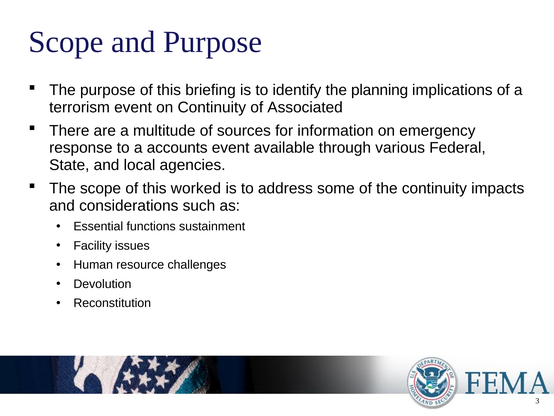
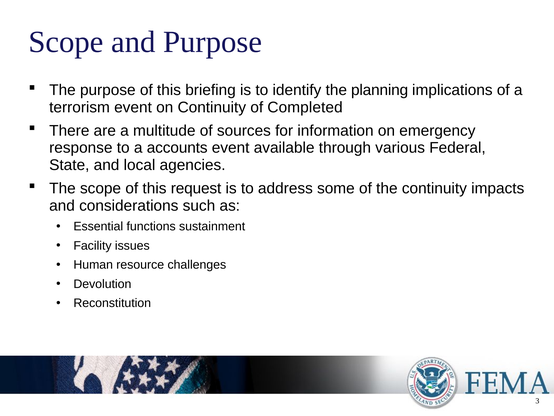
Associated: Associated -> Completed (305, 107)
worked: worked -> request (196, 188)
